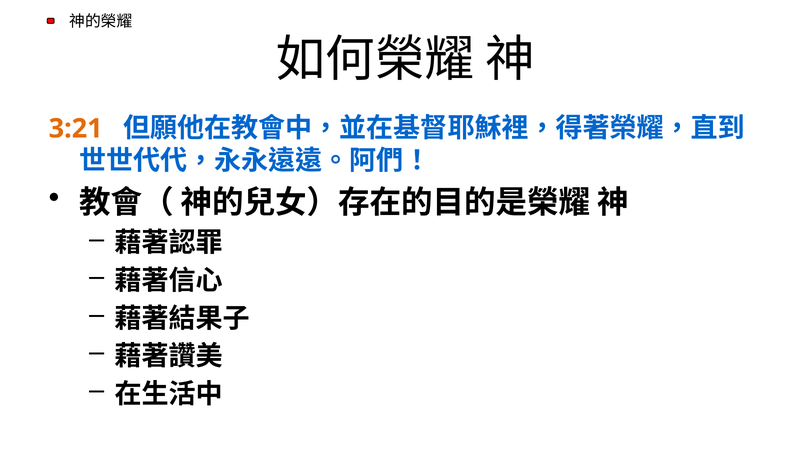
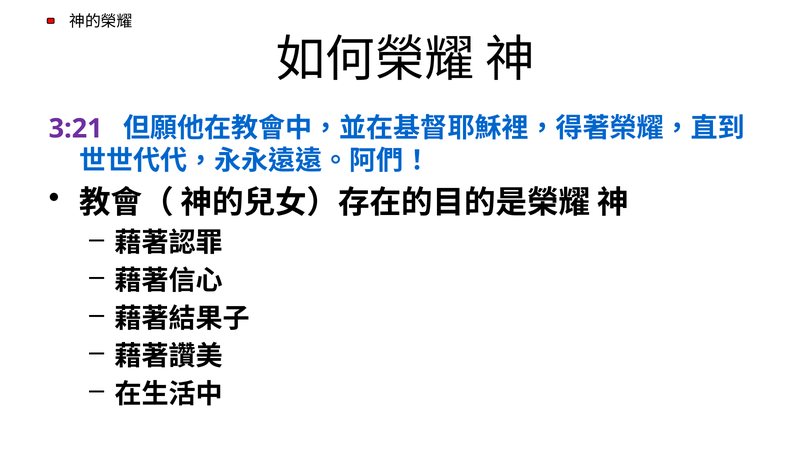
3:21 colour: orange -> purple (76, 129)
